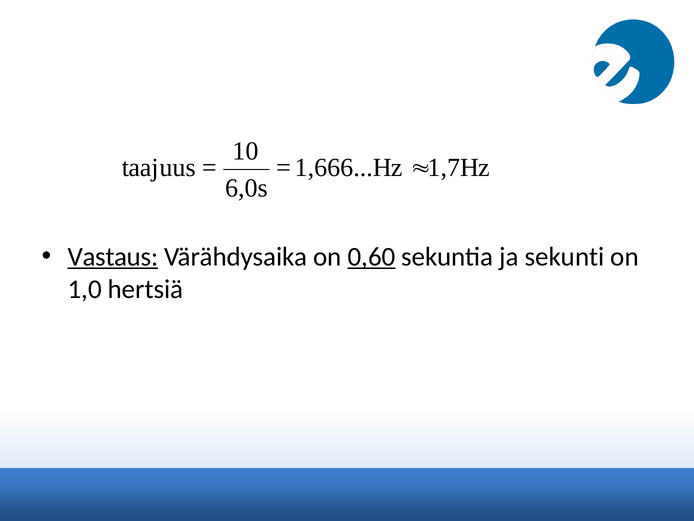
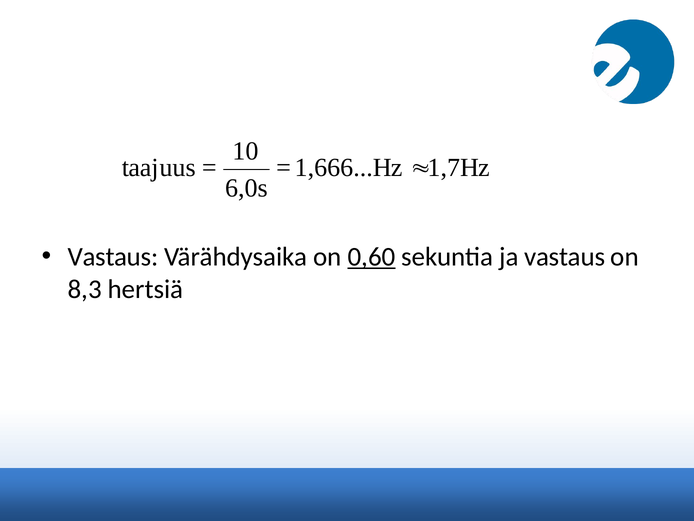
Vastaus underline: present -> none (113, 256)
ja sekunti: sekunti -> vastaus (565, 256)
1,0: 1,0 -> 8,3 (85, 289)
